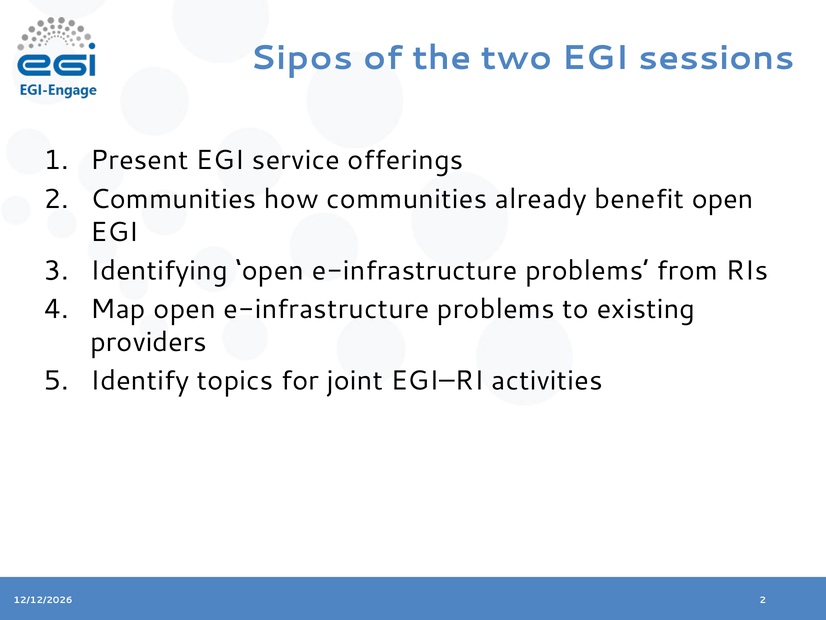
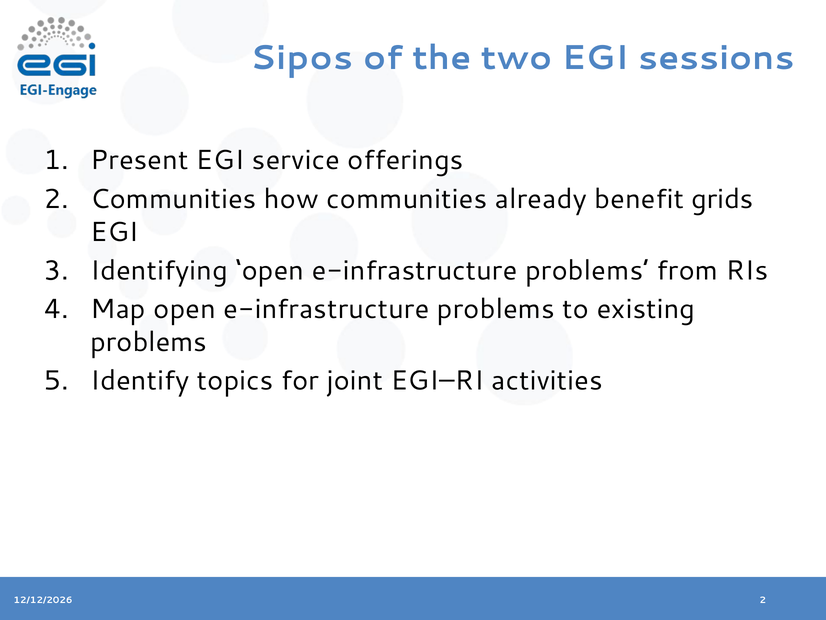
benefit open: open -> grids (722, 199)
providers: providers -> problems (149, 342)
